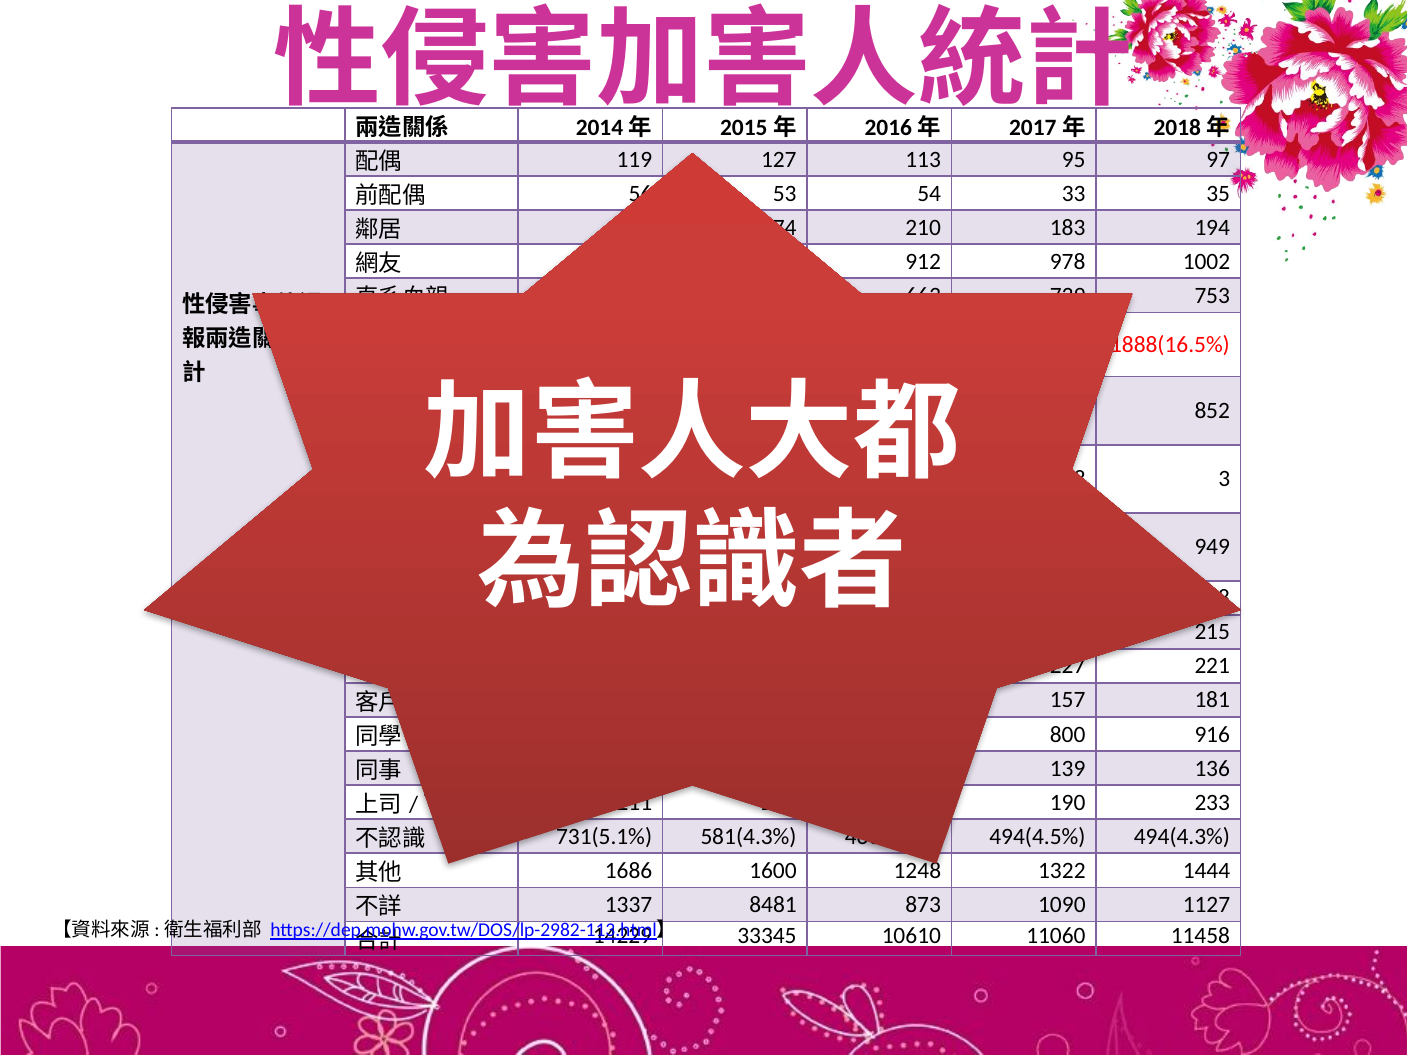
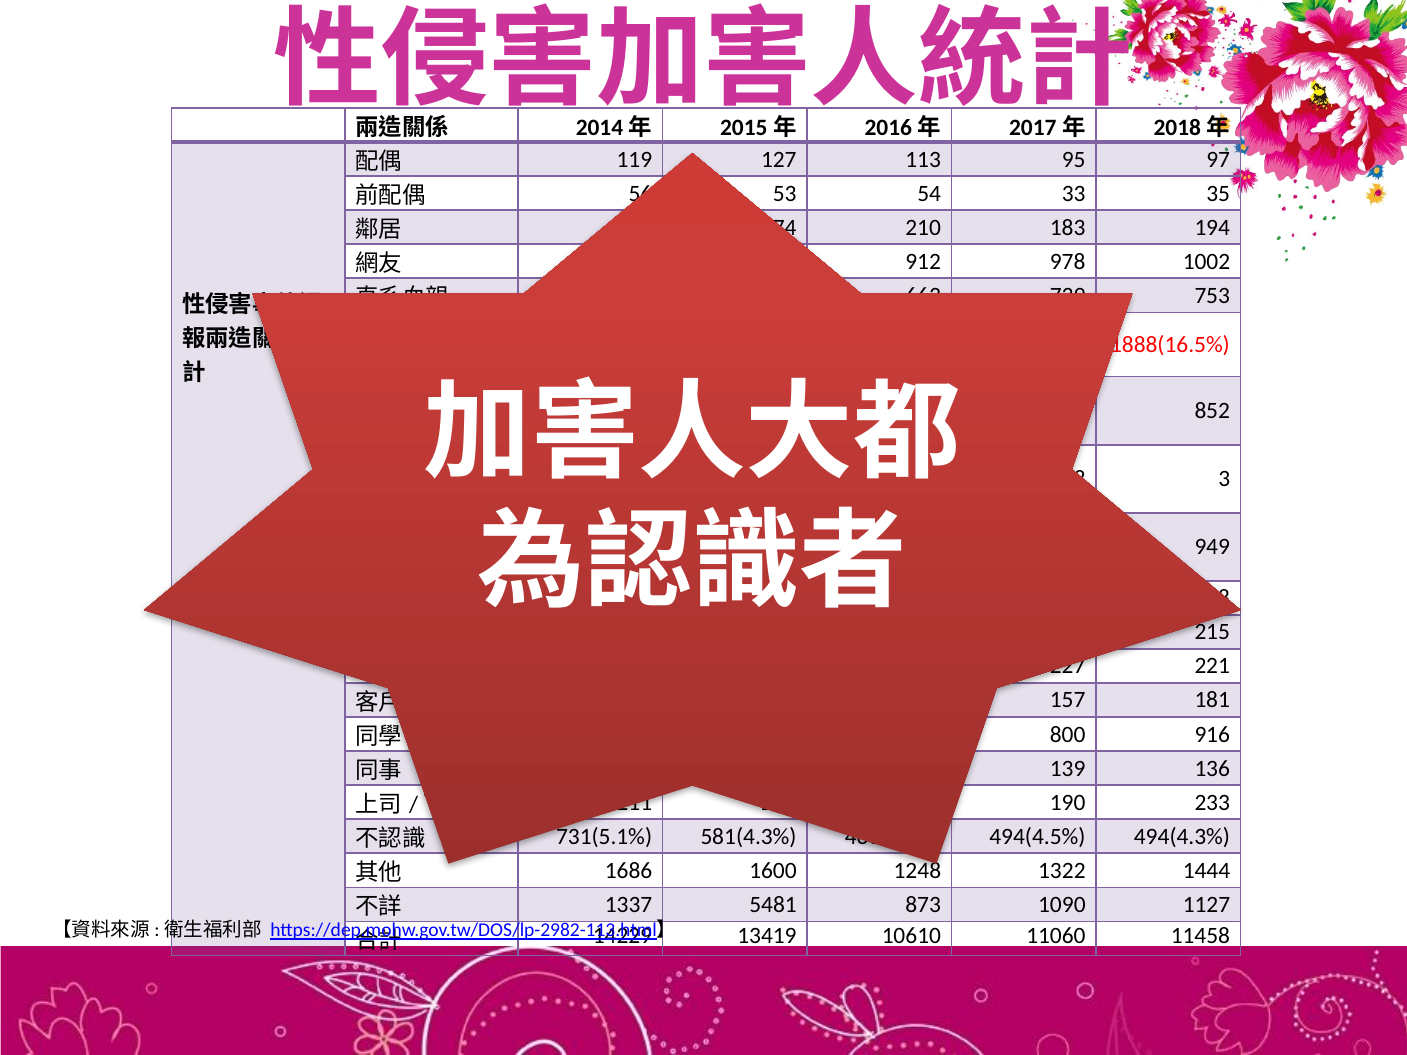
8481: 8481 -> 5481 (773, 905)
33345: 33345 -> 13419 (767, 936)
